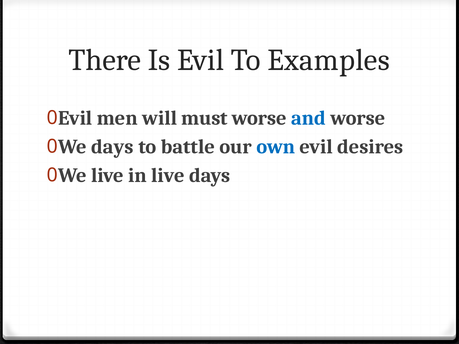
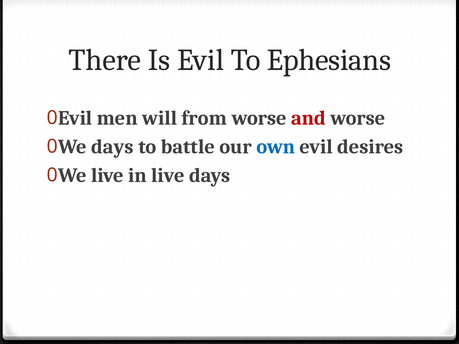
Examples: Examples -> Ephesians (329, 60)
must: must -> from (204, 118)
and colour: blue -> red (309, 118)
